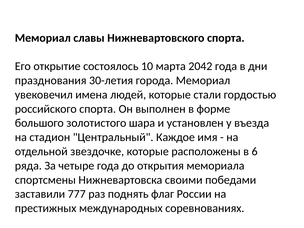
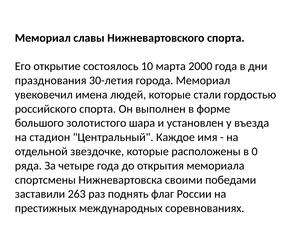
2042: 2042 -> 2000 (200, 66)
6: 6 -> 0 (255, 151)
777: 777 -> 263 (77, 194)
